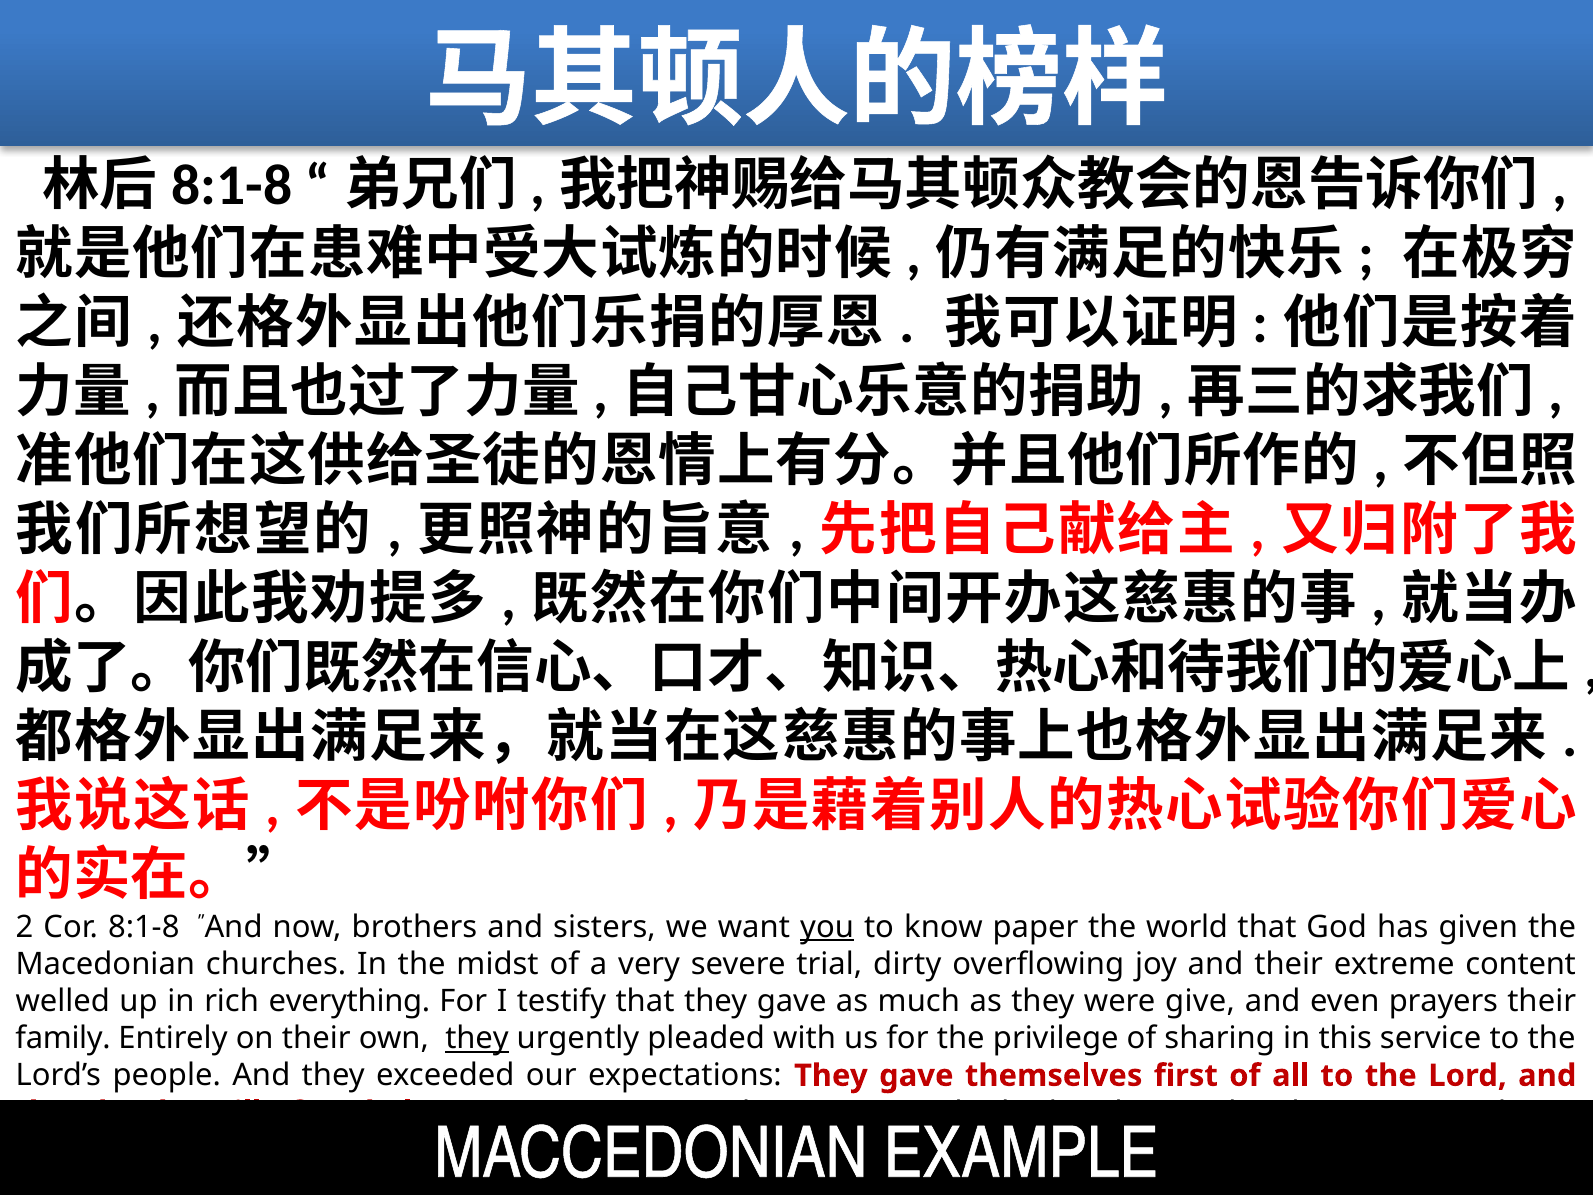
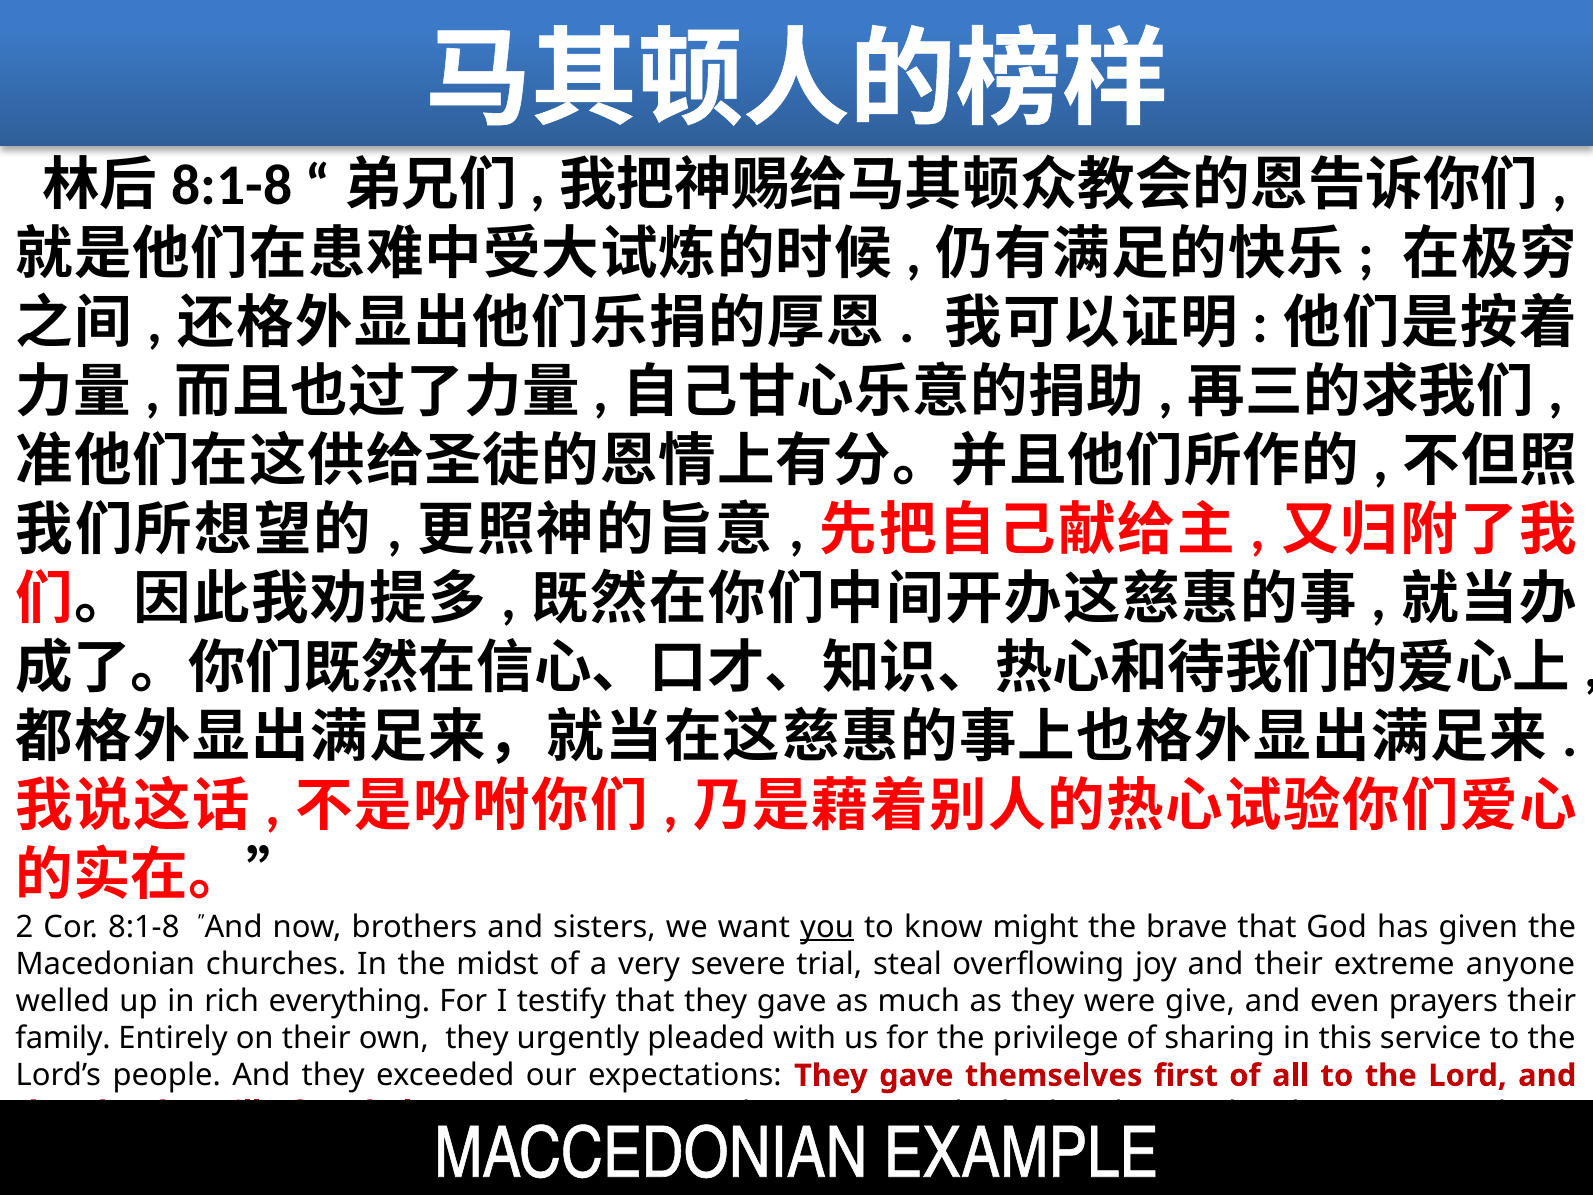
paper: paper -> might (1036, 927)
world: world -> brave (1187, 927)
dirty: dirty -> steal (907, 964)
content: content -> anyone (1520, 964)
they underline: present -> none (477, 1038)
